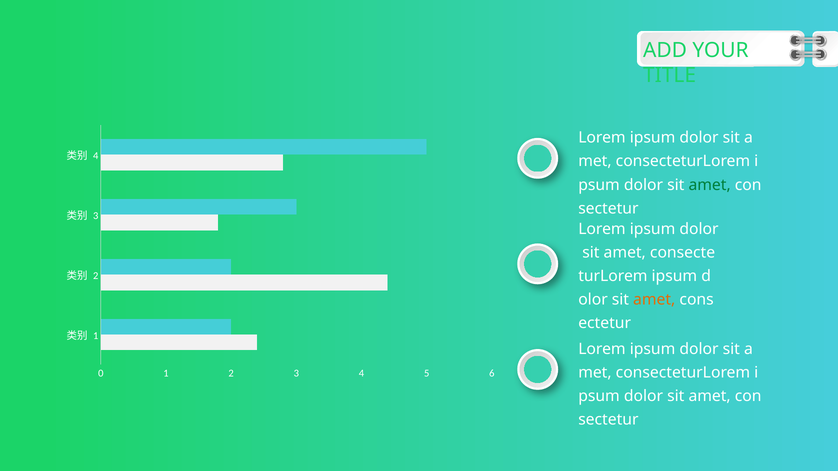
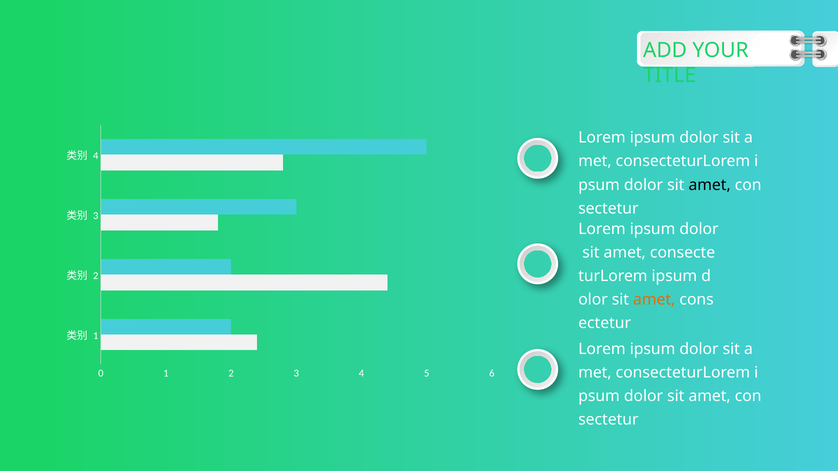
amet colour: green -> black (710, 185)
